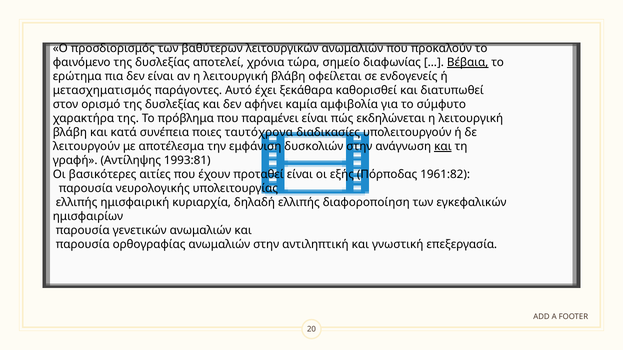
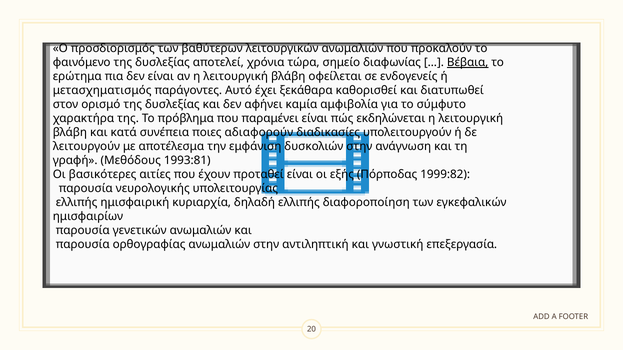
ταυτόχρονα: ταυτόχρονα -> αδιαφορούν (259, 133)
και underline: present -> none (443, 147)
Αντίληψης: Αντίληψης -> Μεθόδους (131, 161)
1961:82: 1961:82 -> 1999:82 (445, 175)
